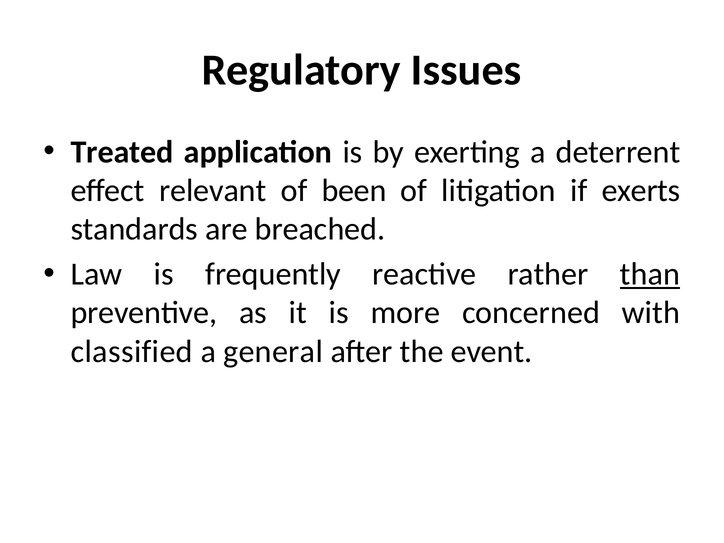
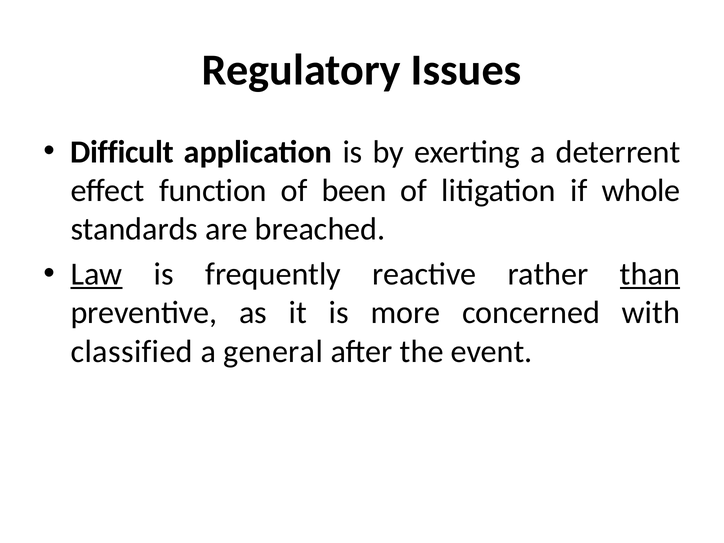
Treated: Treated -> Difficult (122, 152)
relevant: relevant -> function (213, 191)
exerts: exerts -> whole (641, 191)
Law underline: none -> present (96, 274)
